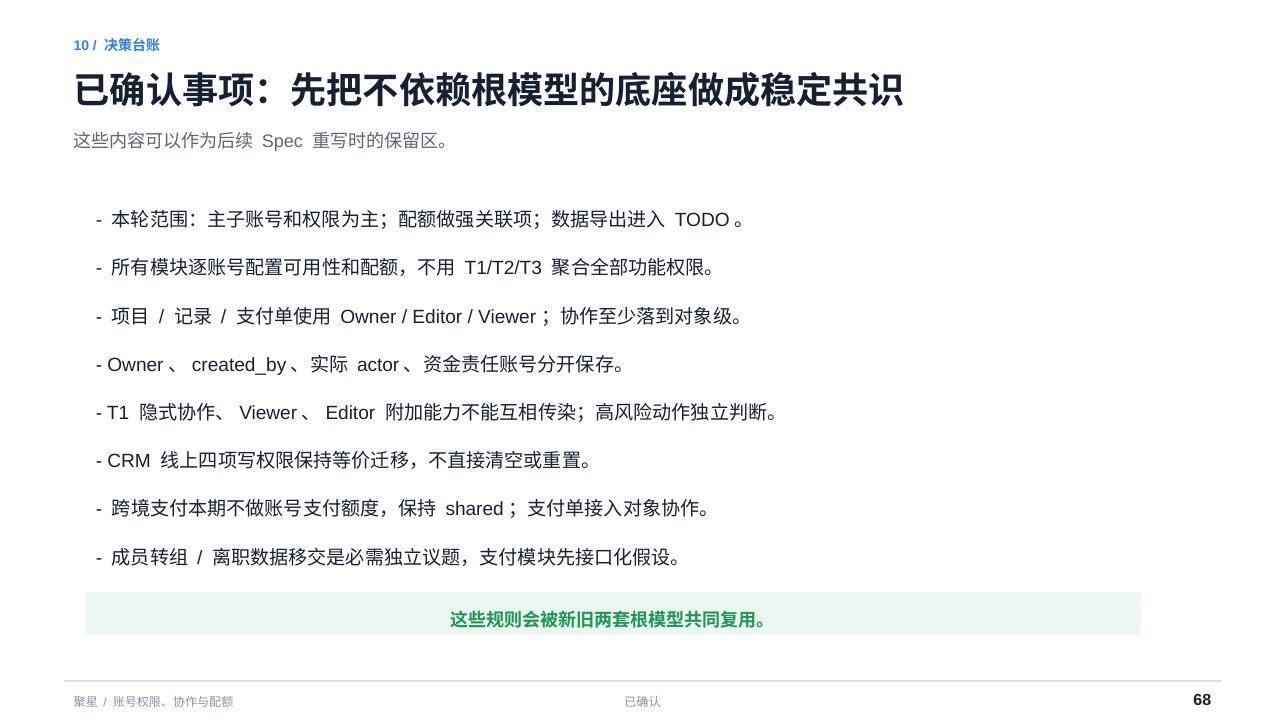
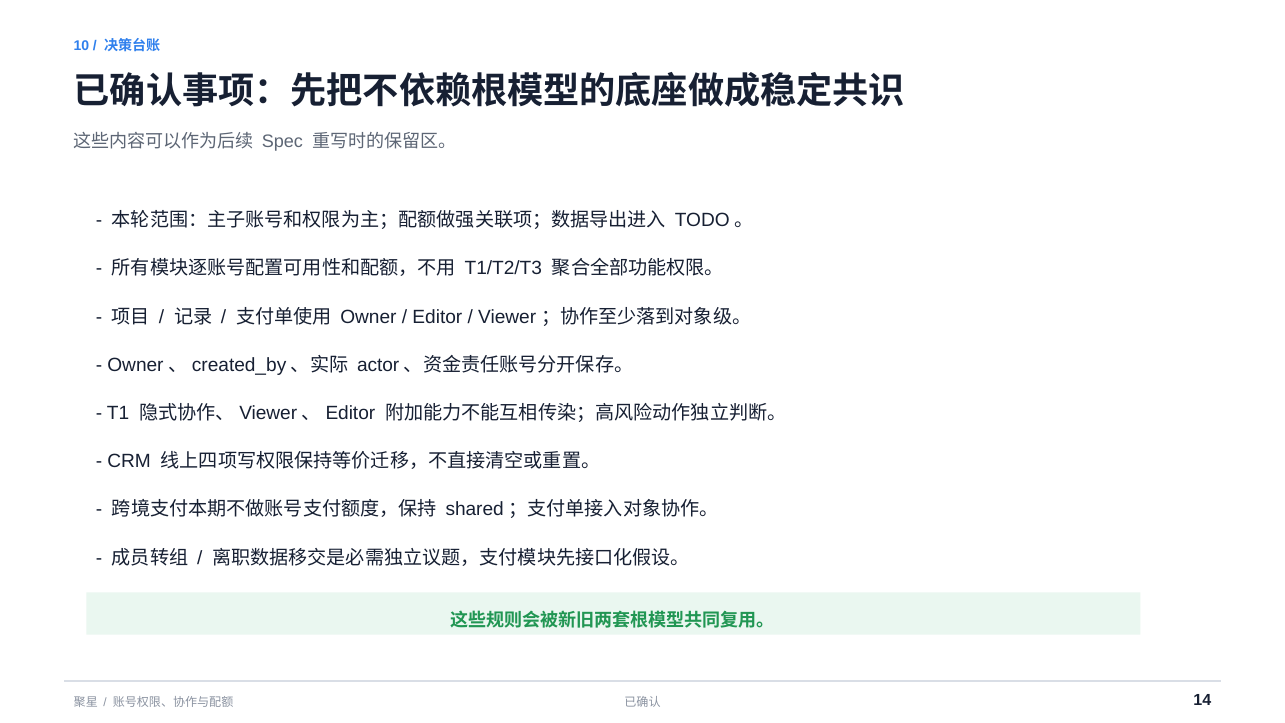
68: 68 -> 14 (1202, 700)
